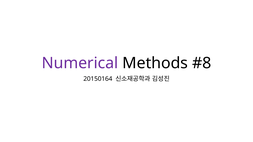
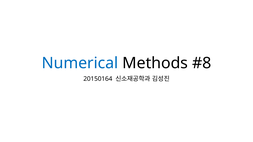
Numerical colour: purple -> blue (80, 63)
